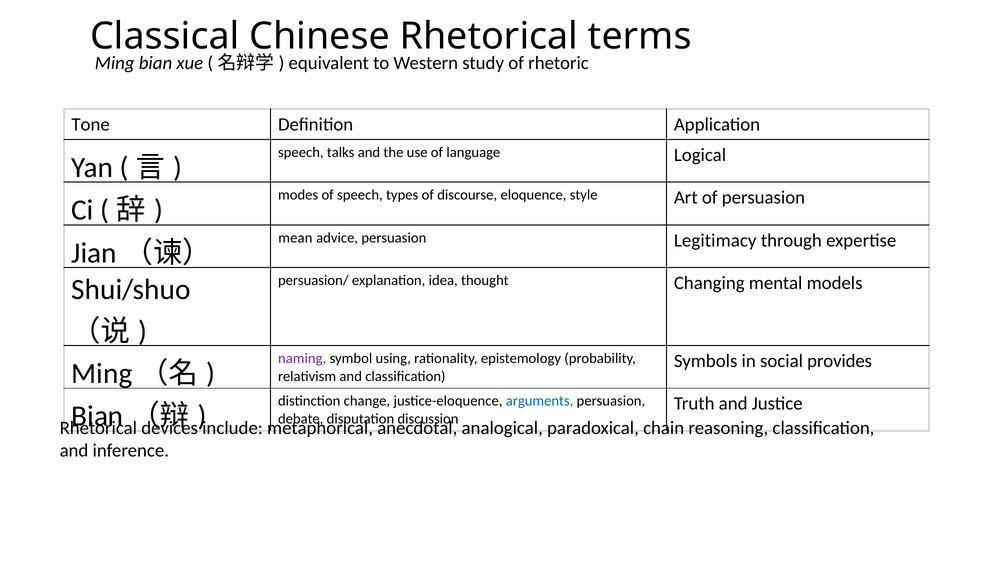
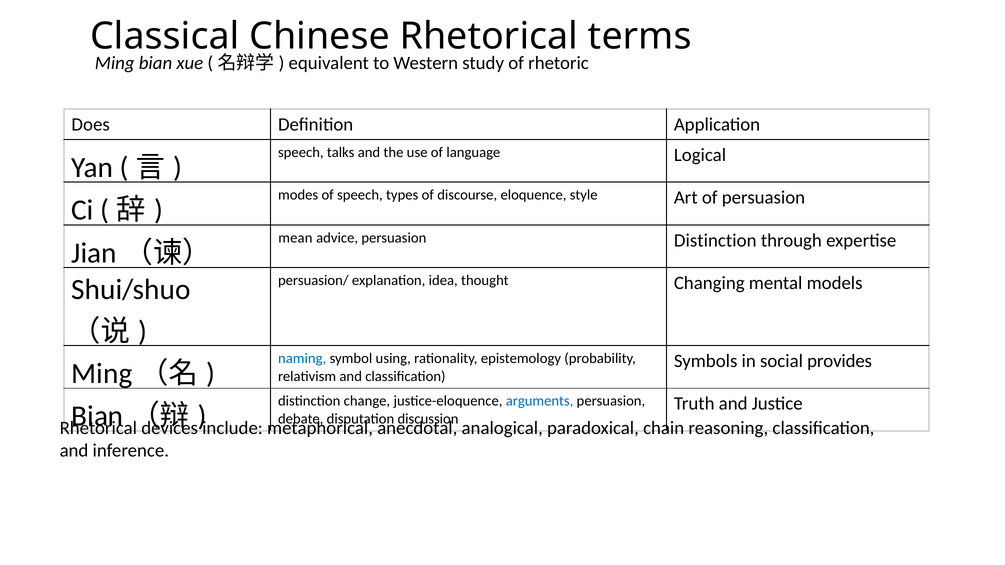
Tone: Tone -> Does (91, 124)
persuasion Legitimacy: Legitimacy -> Distinction (715, 240)
naming colour: purple -> blue (302, 359)
